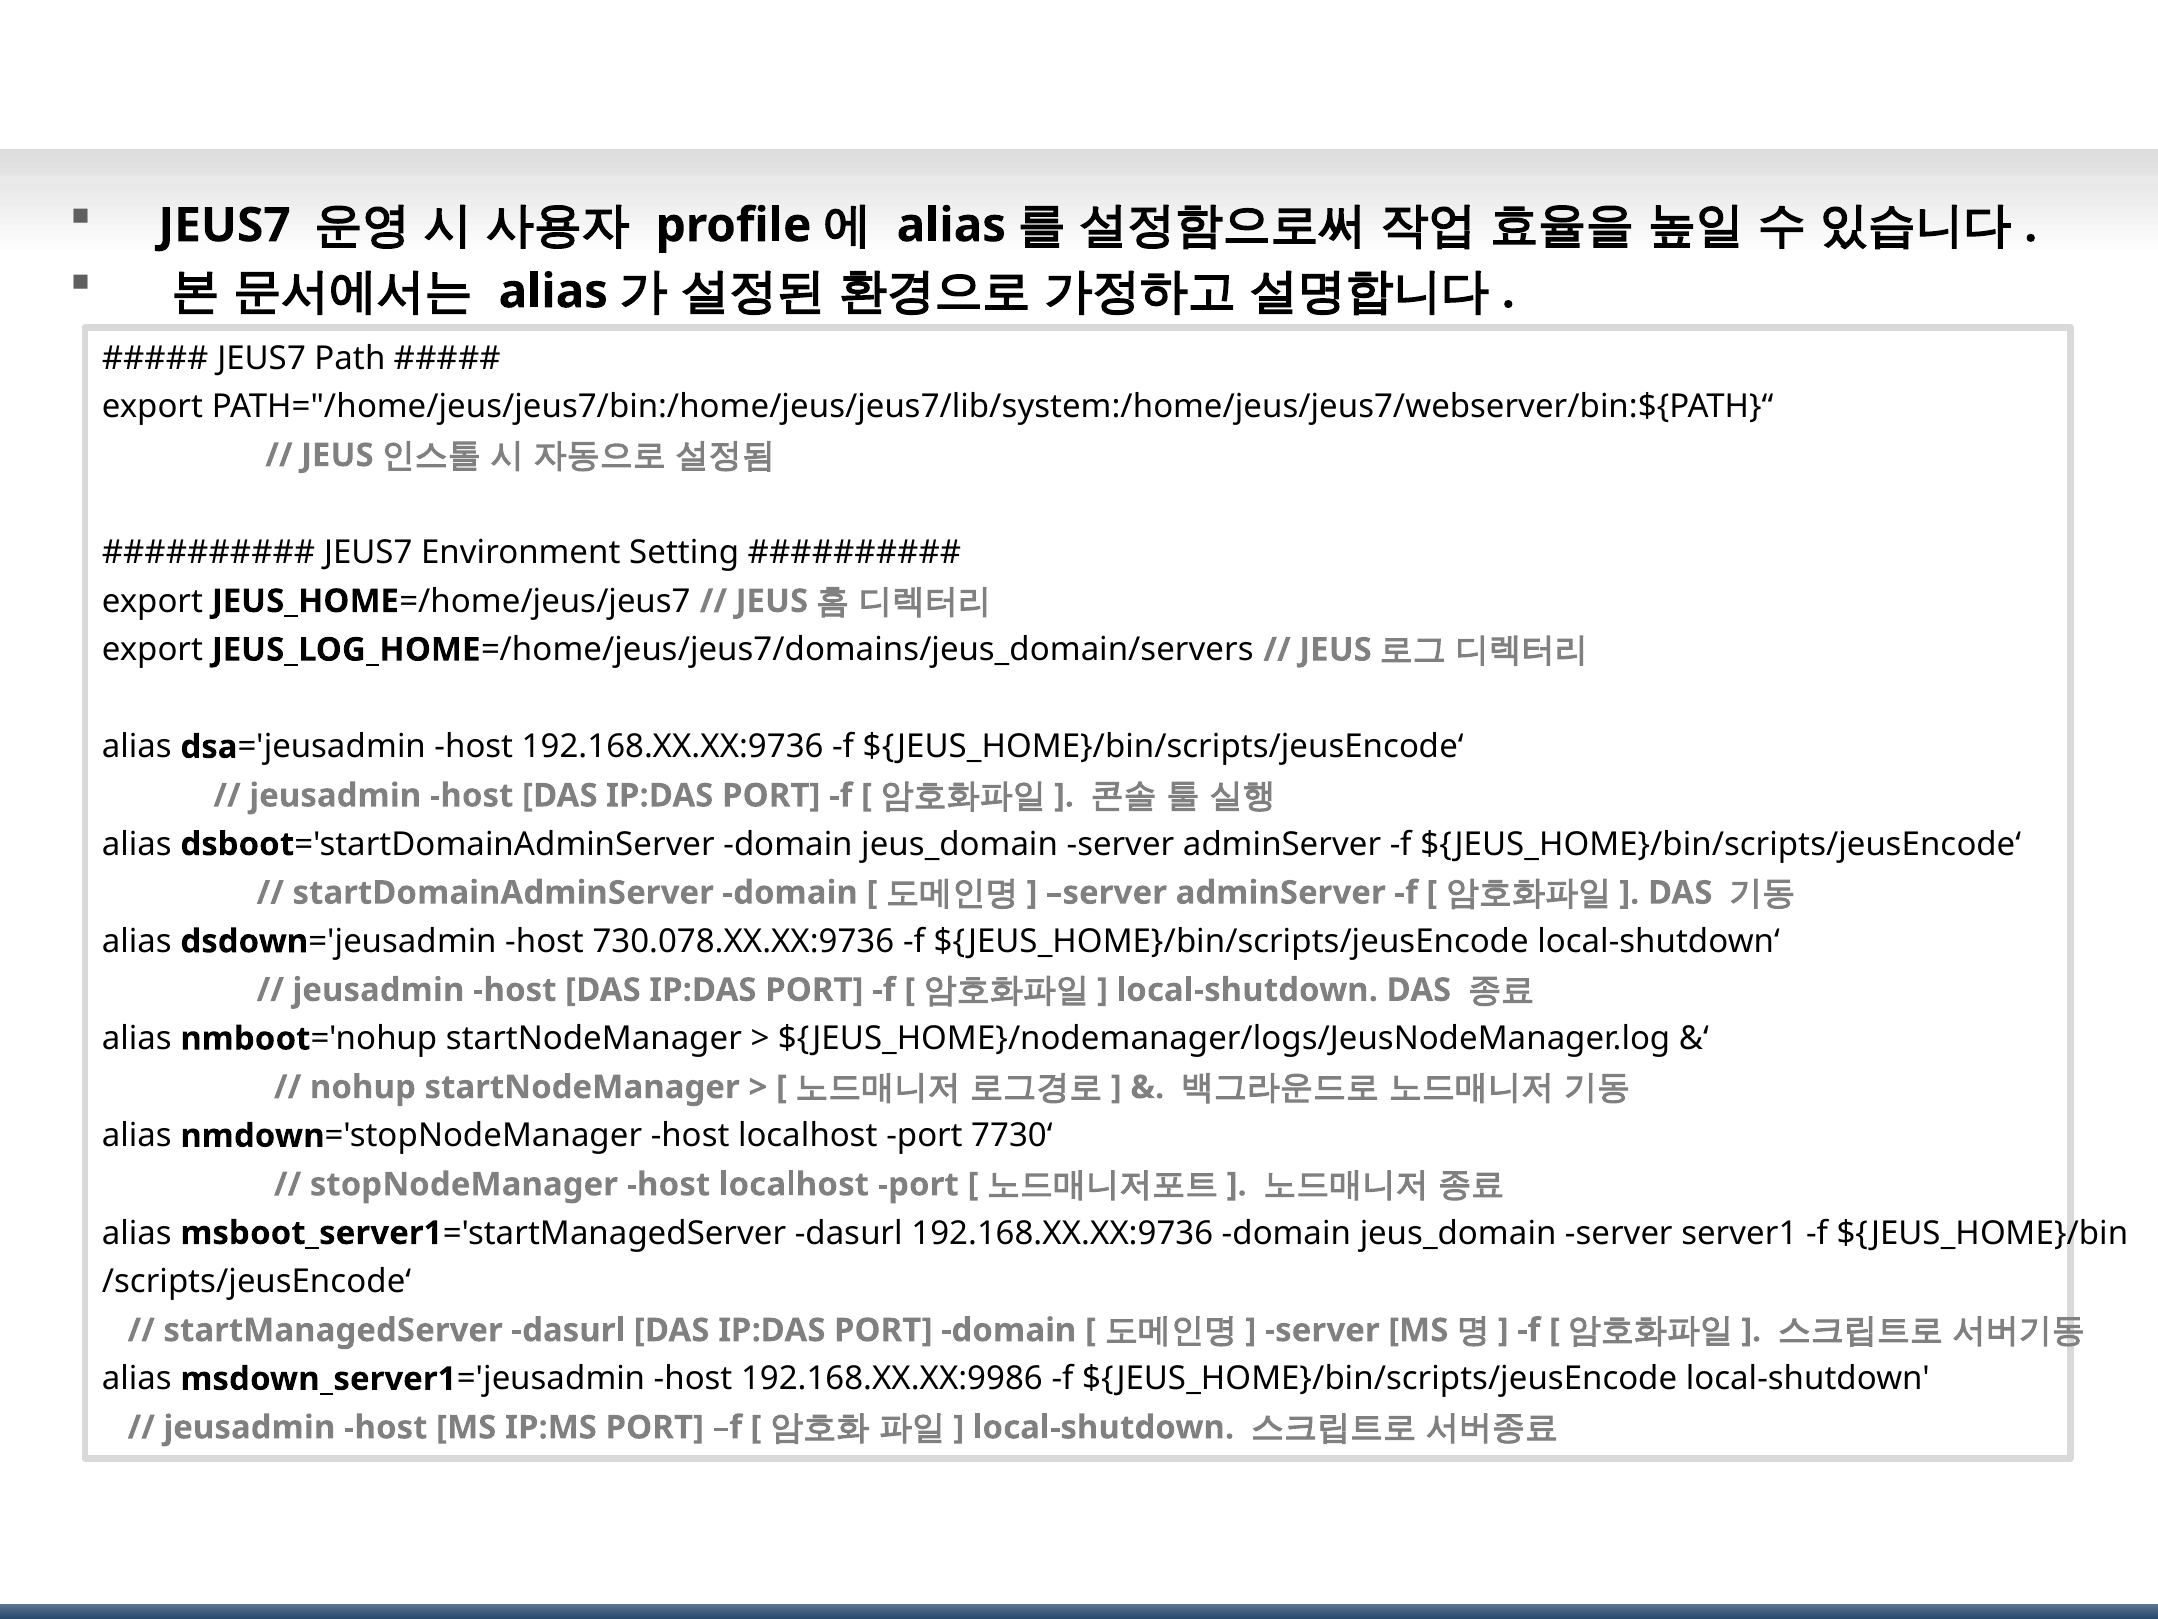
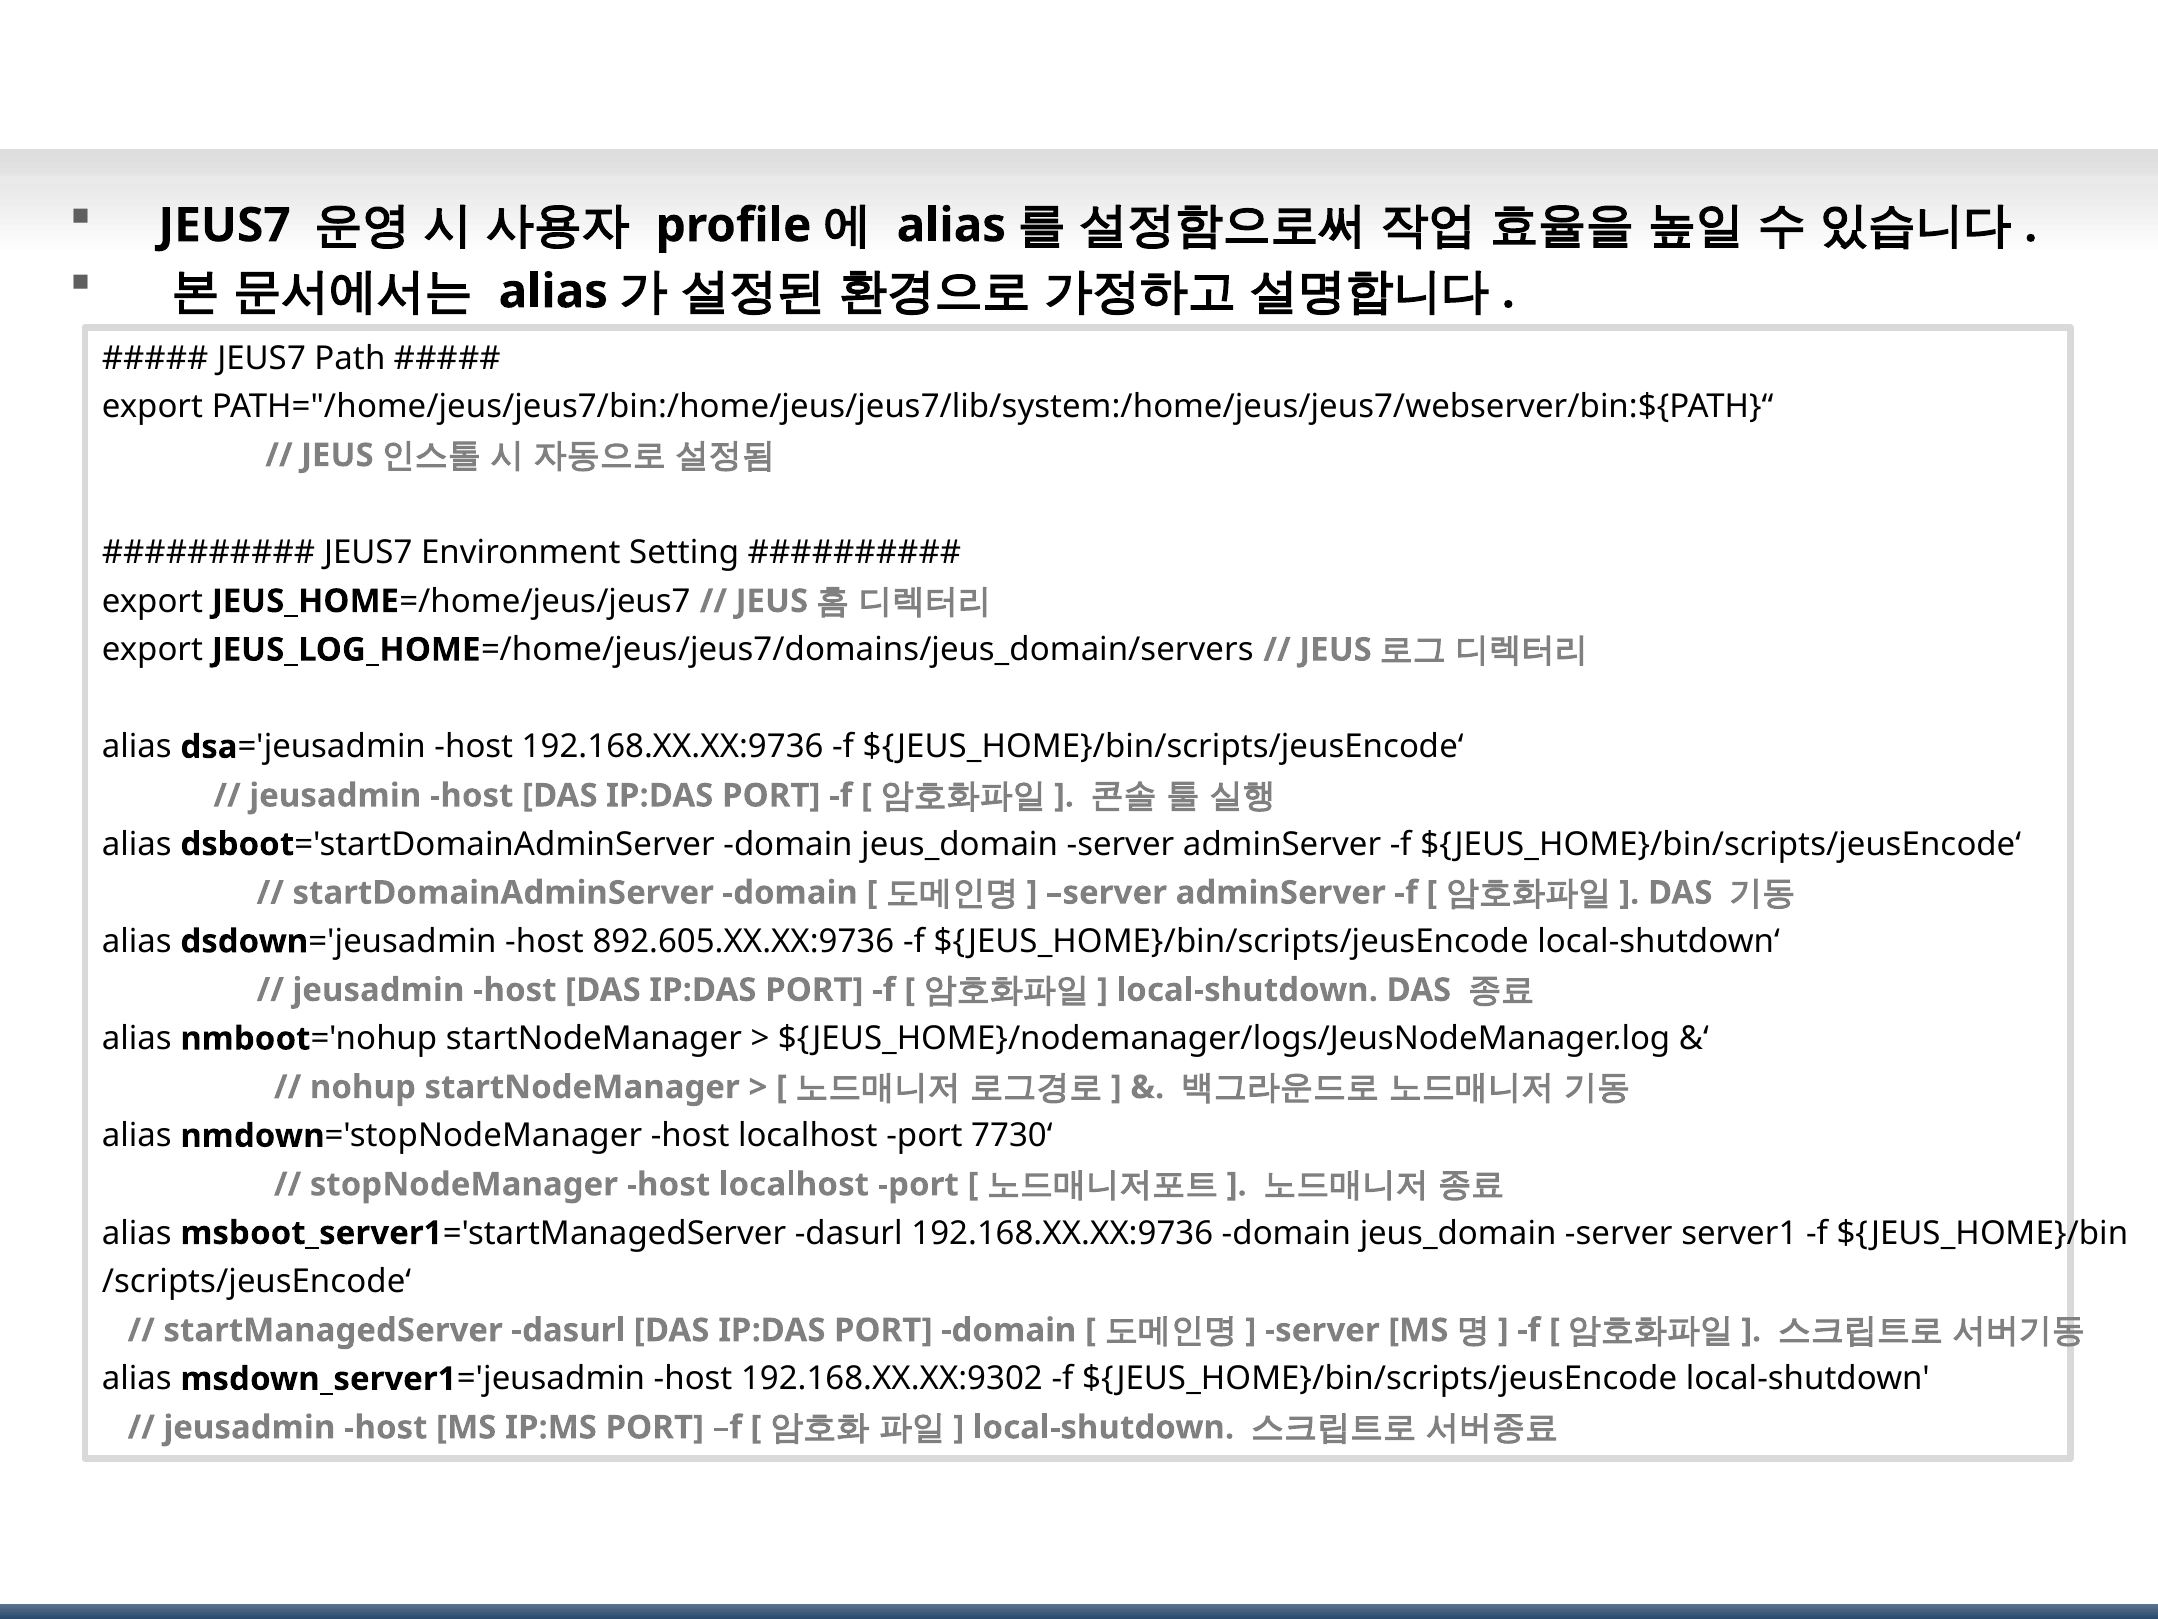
730.078.XX.XX:9736: 730.078.XX.XX:9736 -> 892.605.XX.XX:9736 (743, 941)
192.168.XX.XX:9986: 192.168.XX.XX:9986 -> 192.168.XX.XX:9302 (892, 1379)
